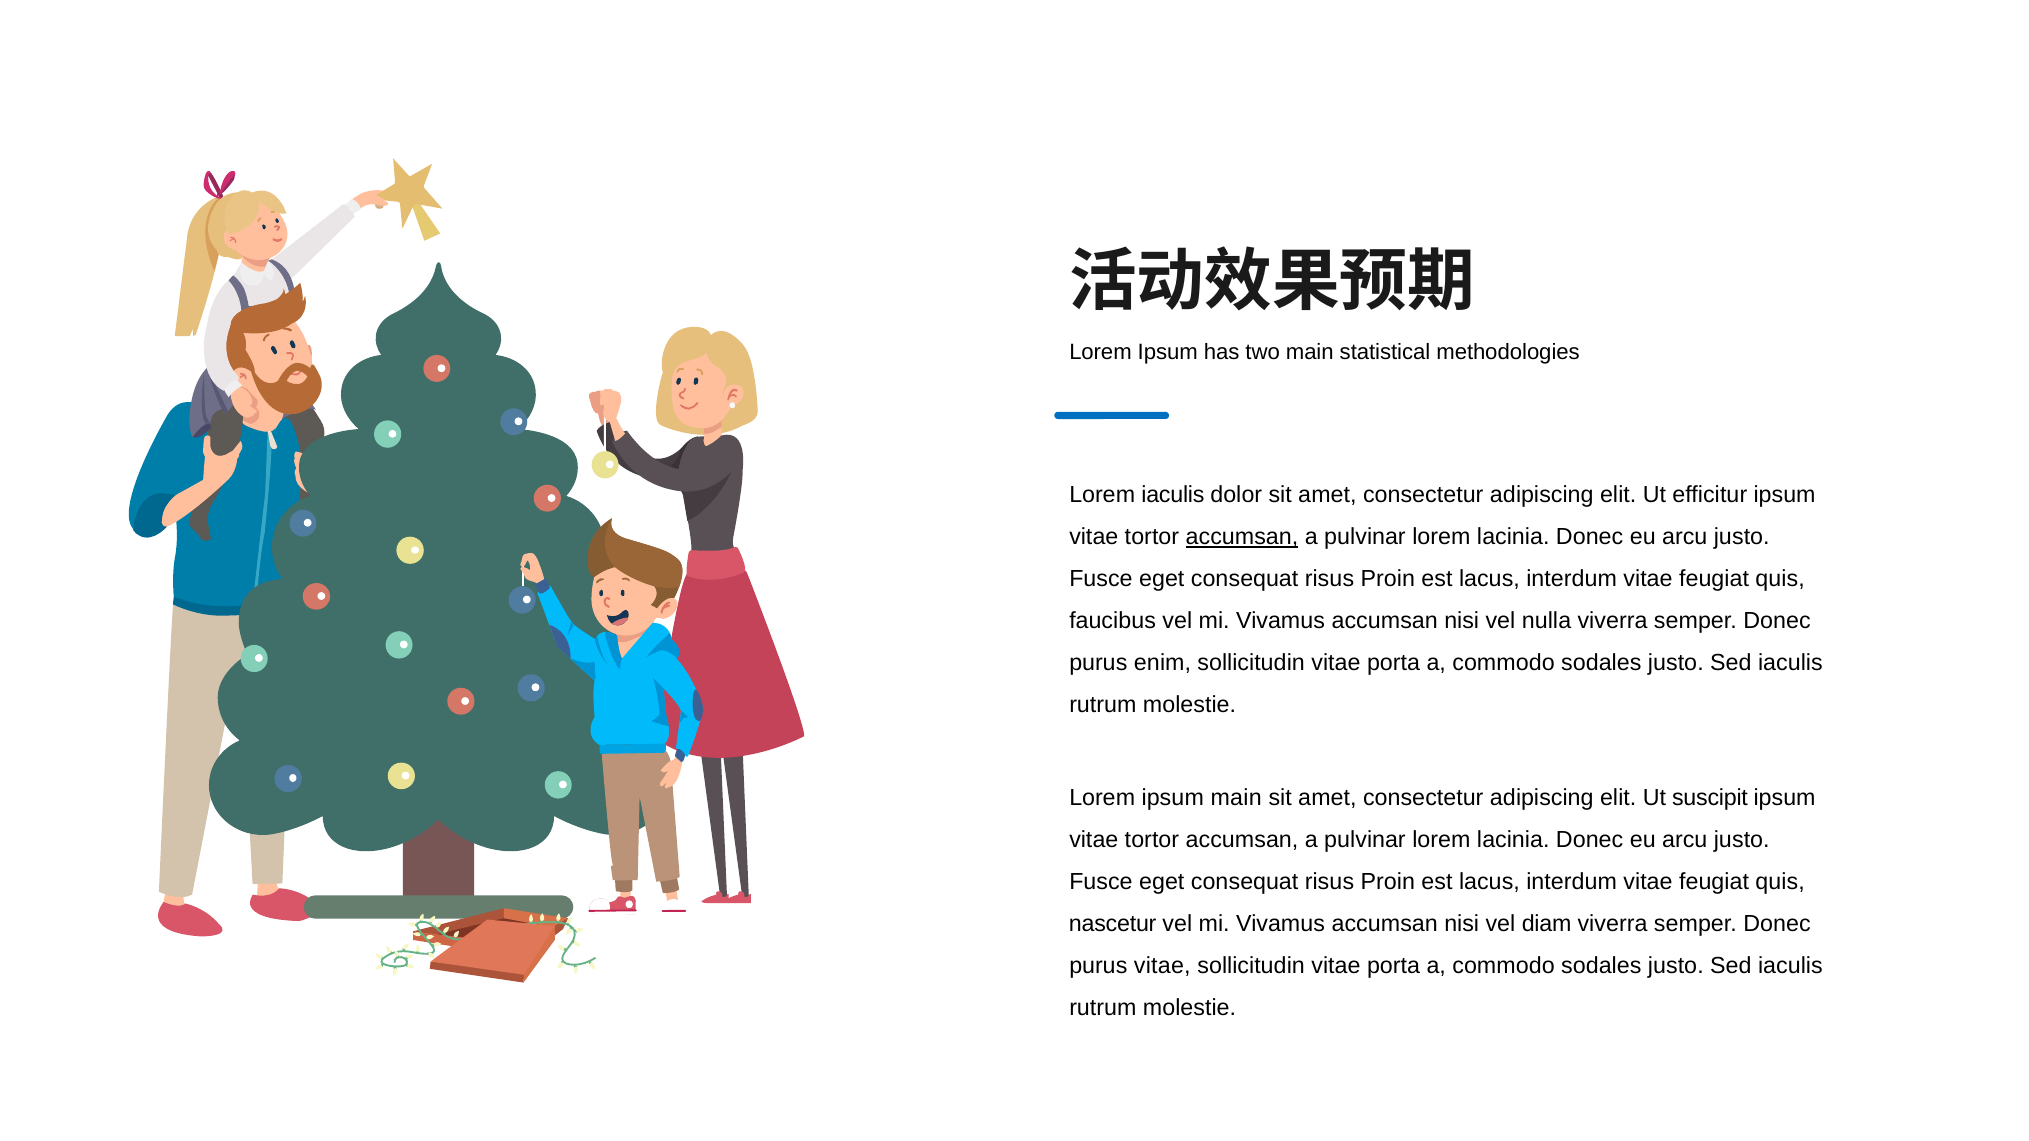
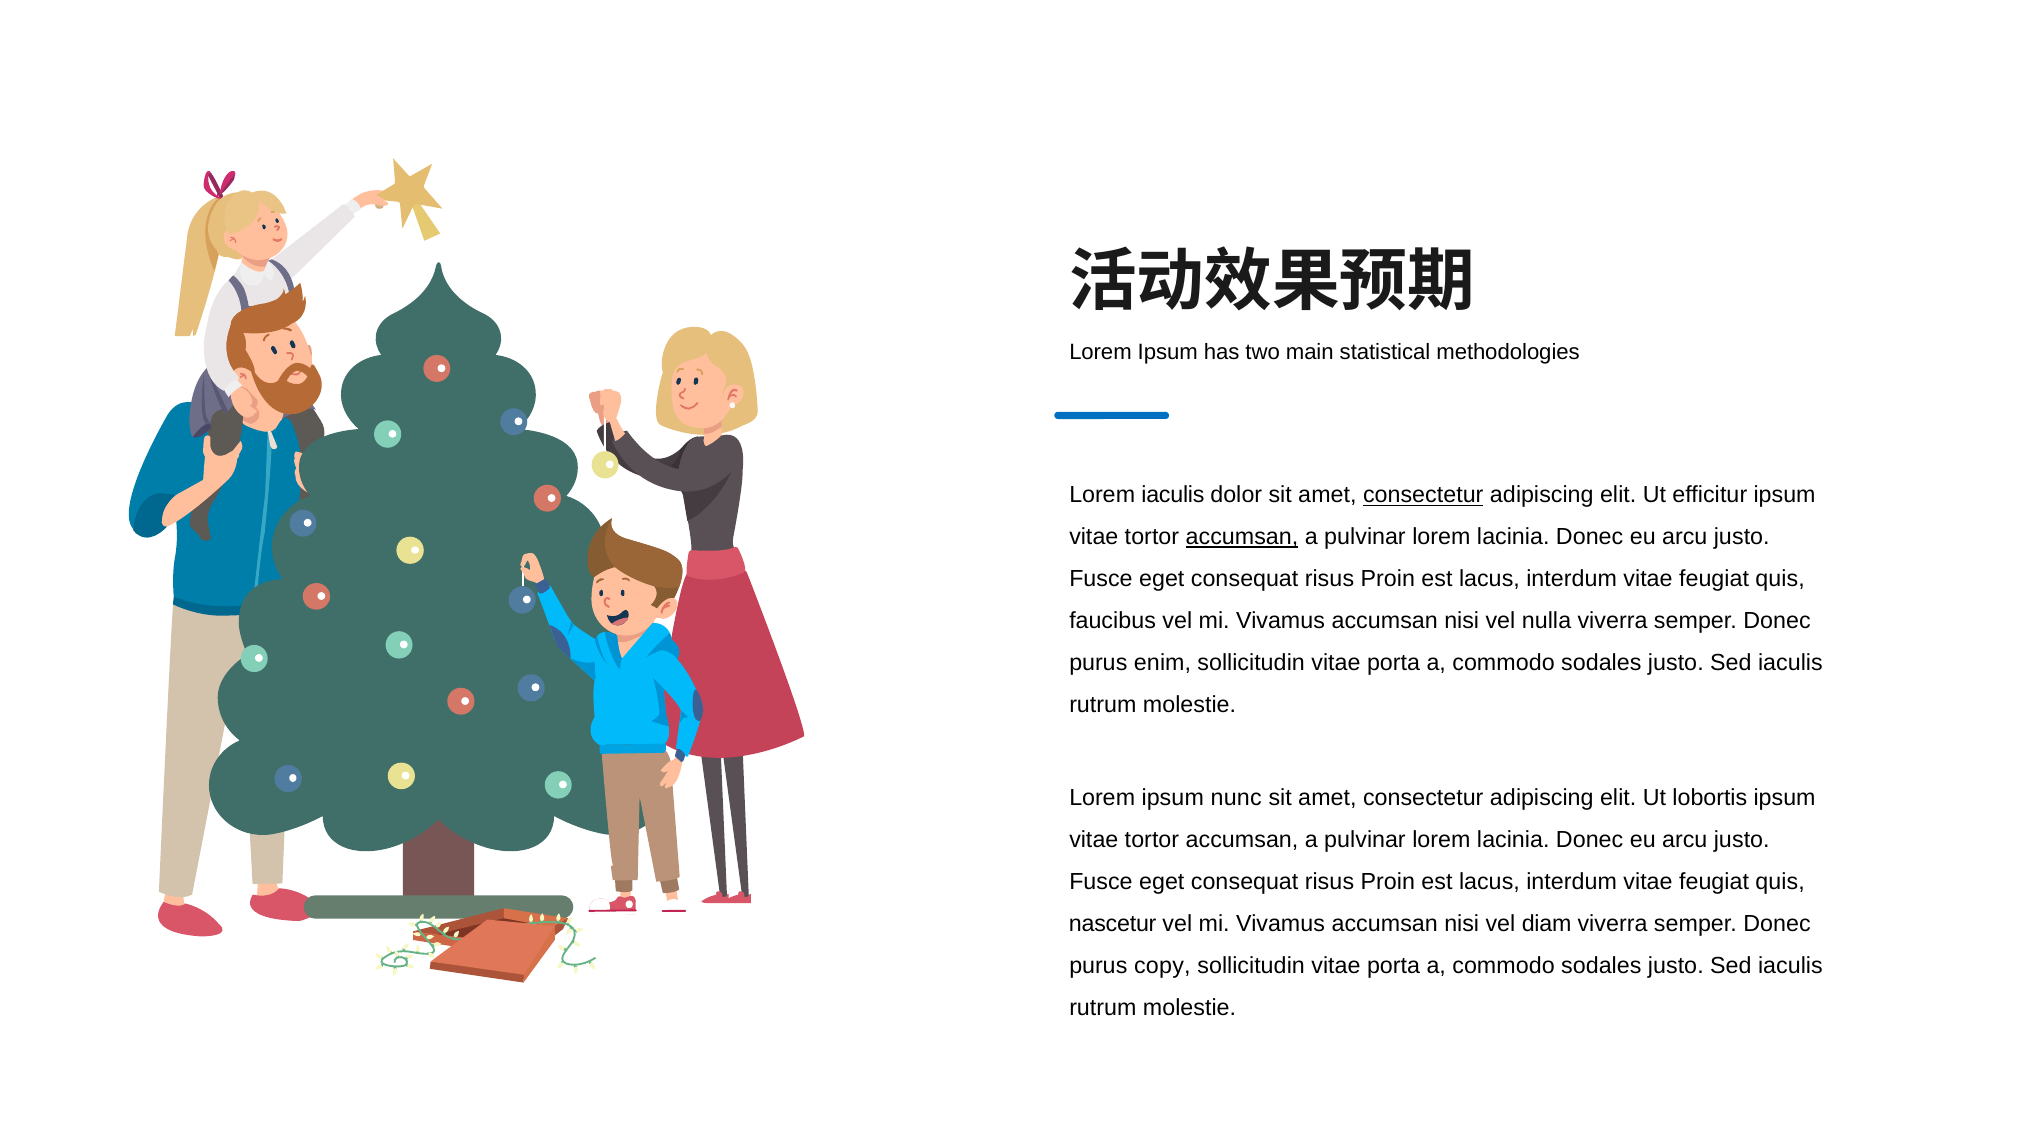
consectetur underline: none -> present (1423, 495)
ipsum main: main -> nunc (1236, 798)
suscipit: suscipit -> lobortis (1710, 798)
purus vitae: vitae -> copy (1162, 966)
